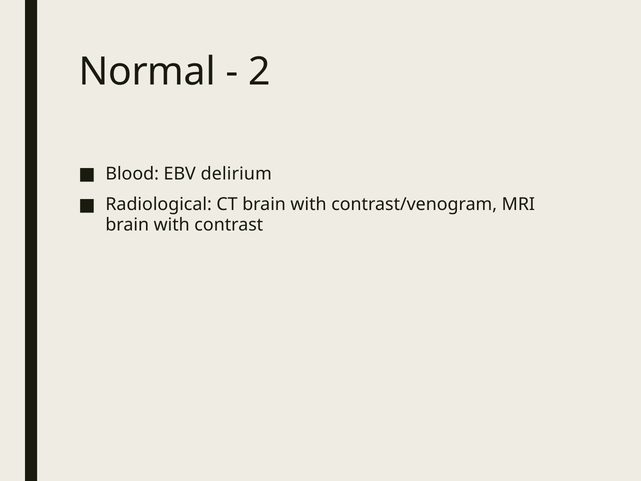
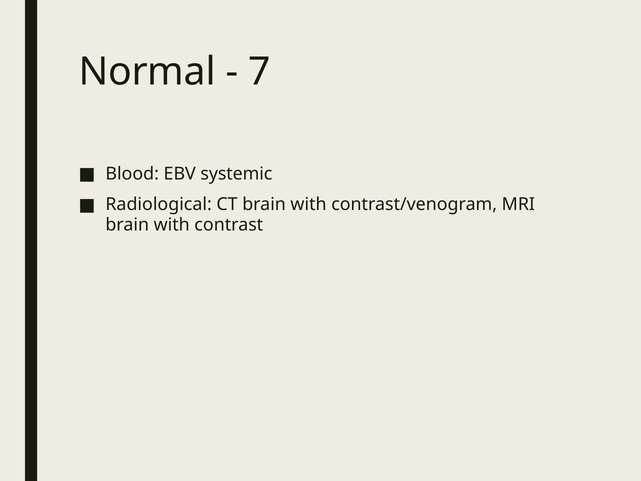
2: 2 -> 7 (260, 72)
delirium: delirium -> systemic (236, 174)
